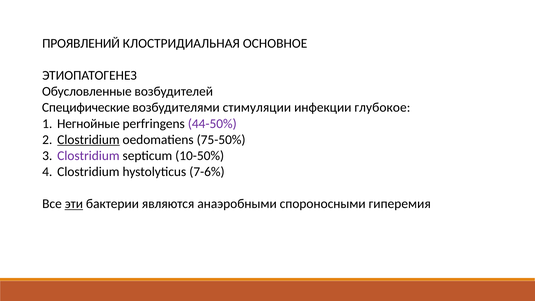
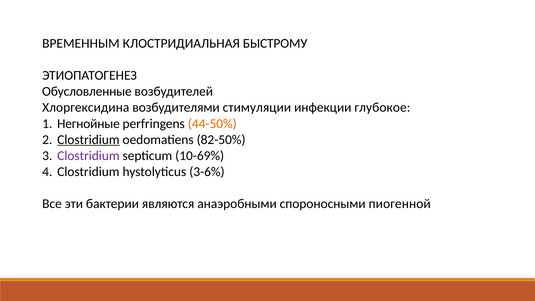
ПРОЯВЛЕНИЙ: ПРОЯВЛЕНИЙ -> ВРЕМЕННЫМ (81, 43)
ОСНОВНОЕ: ОСНОВНОЕ -> БЫСТРОМУ (275, 43)
Специфические: Специфические -> Хлоргексидина (86, 108)
44-50% colour: purple -> orange (212, 124)
75-50%: 75-50% -> 82-50% (221, 140)
10-50%: 10-50% -> 10-69% (200, 156)
7-6%: 7-6% -> 3-6% (207, 172)
эти underline: present -> none (74, 204)
гиперемия: гиперемия -> пиогенной (400, 204)
